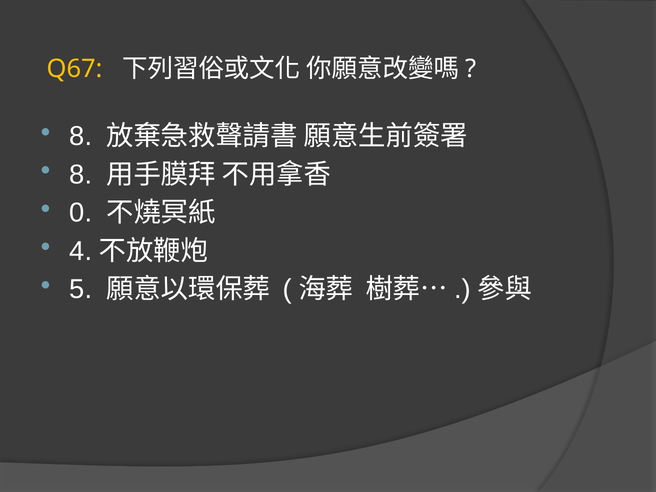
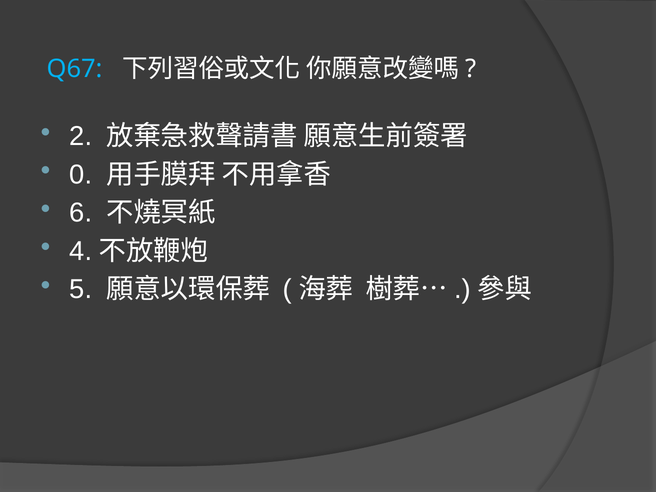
Q67 colour: yellow -> light blue (75, 69)
8: 8 -> 2 (81, 136)
8: 8 -> 0 (81, 175)
0: 0 -> 6 (81, 213)
